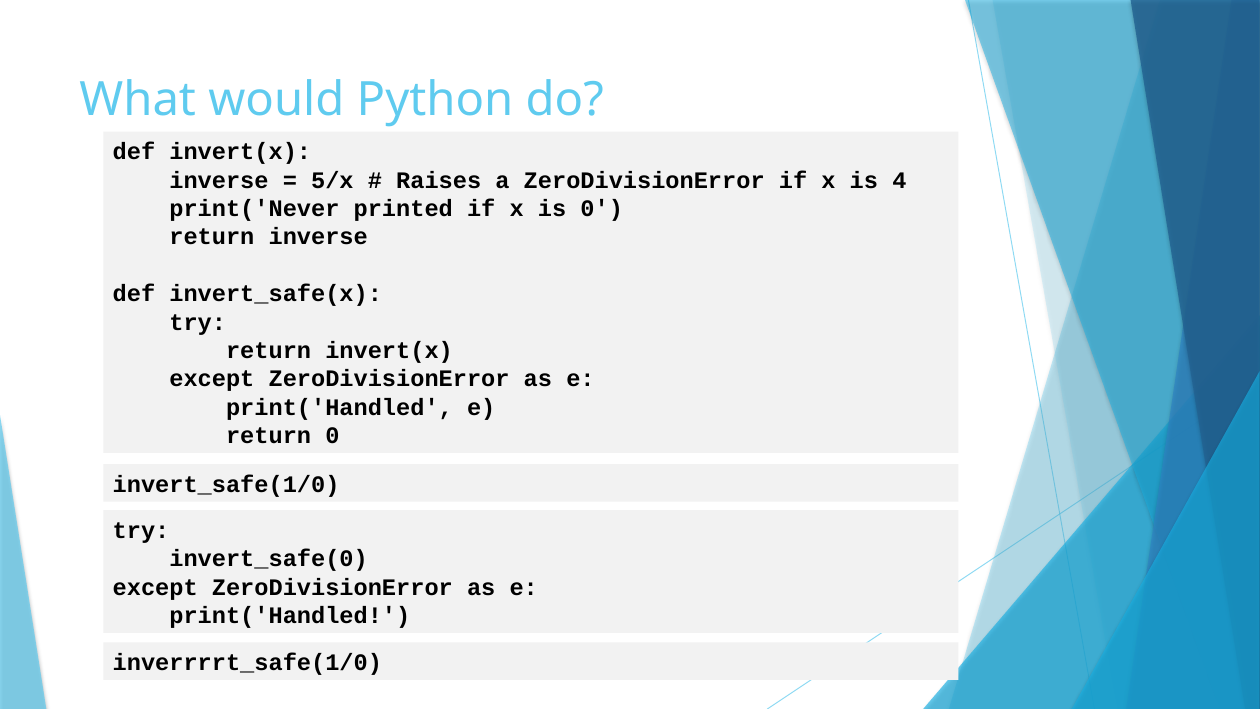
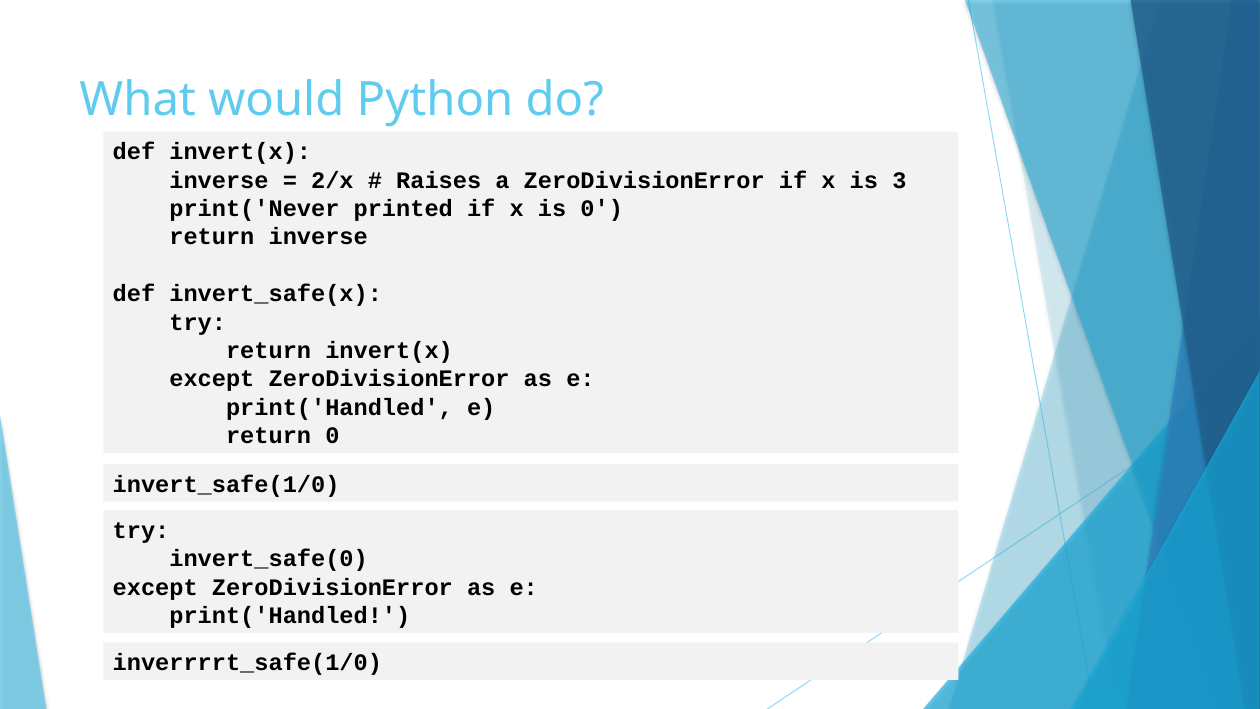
5/x: 5/x -> 2/x (332, 180)
4: 4 -> 3 (899, 180)
